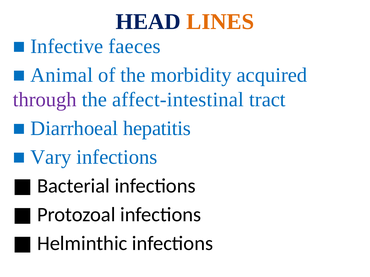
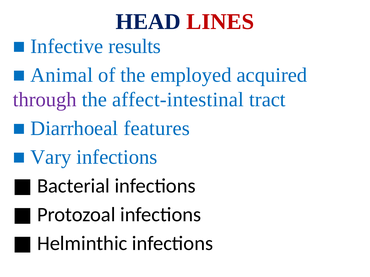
LINES colour: orange -> red (220, 22)
faeces: faeces -> results (135, 46)
morbidity: morbidity -> employed (191, 75)
hepatitis: hepatitis -> features (157, 129)
